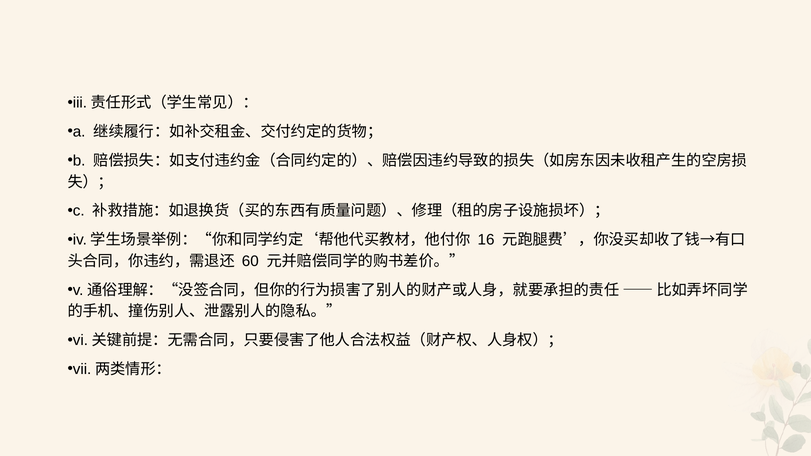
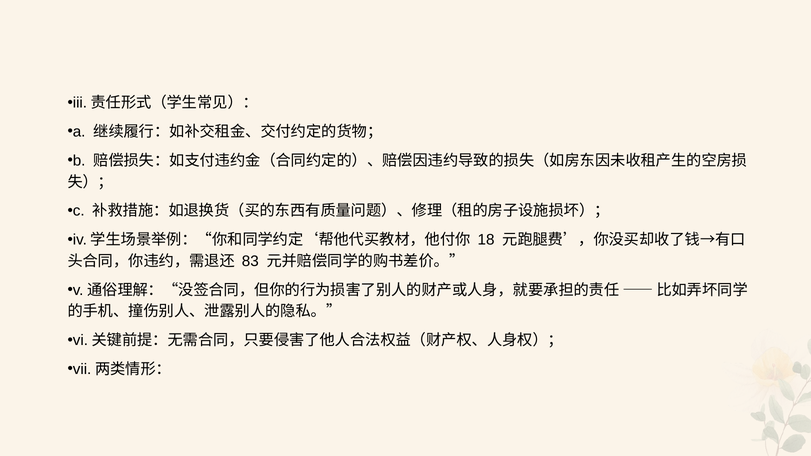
16: 16 -> 18 (486, 240)
60: 60 -> 83 (250, 261)
